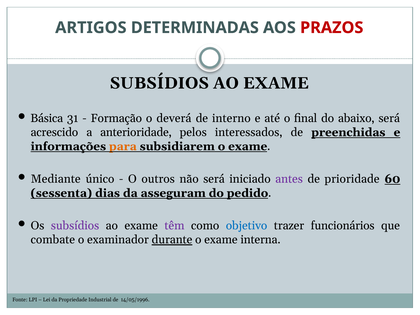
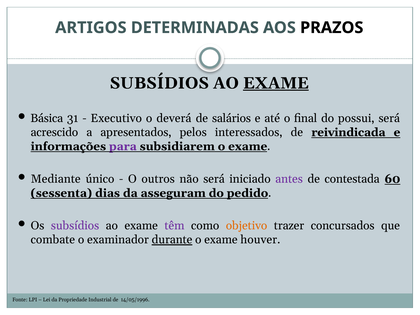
PRAZOS colour: red -> black (332, 28)
EXAME underline: none -> present (276, 83)
Formação: Formação -> Executivo (116, 118)
interno: interno -> salários (231, 118)
abaixo: abaixo -> possui (356, 118)
anterioridade: anterioridade -> apresentados (136, 132)
preenchidas: preenchidas -> reivindicada (348, 132)
para colour: orange -> purple (123, 146)
prioridade: prioridade -> contestada (352, 179)
objetivo colour: blue -> orange (247, 226)
funcionários: funcionários -> concursados (343, 226)
interna: interna -> houver (260, 240)
